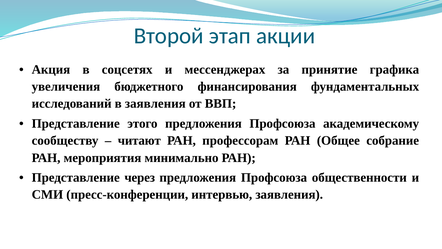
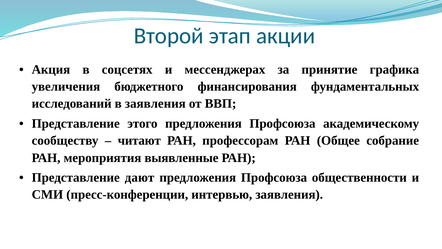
минимально: минимально -> выявленные (182, 158)
через: через -> дают (140, 177)
